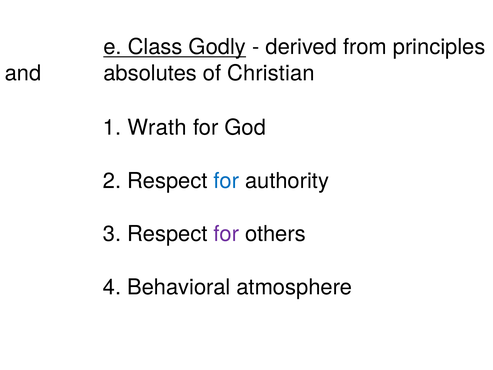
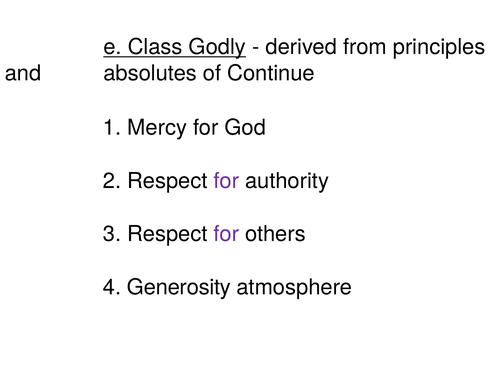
Christian: Christian -> Continue (271, 73)
Wrath: Wrath -> Mercy (157, 128)
for colour: blue -> purple (226, 181)
Behavioral: Behavioral -> Generosity (179, 287)
